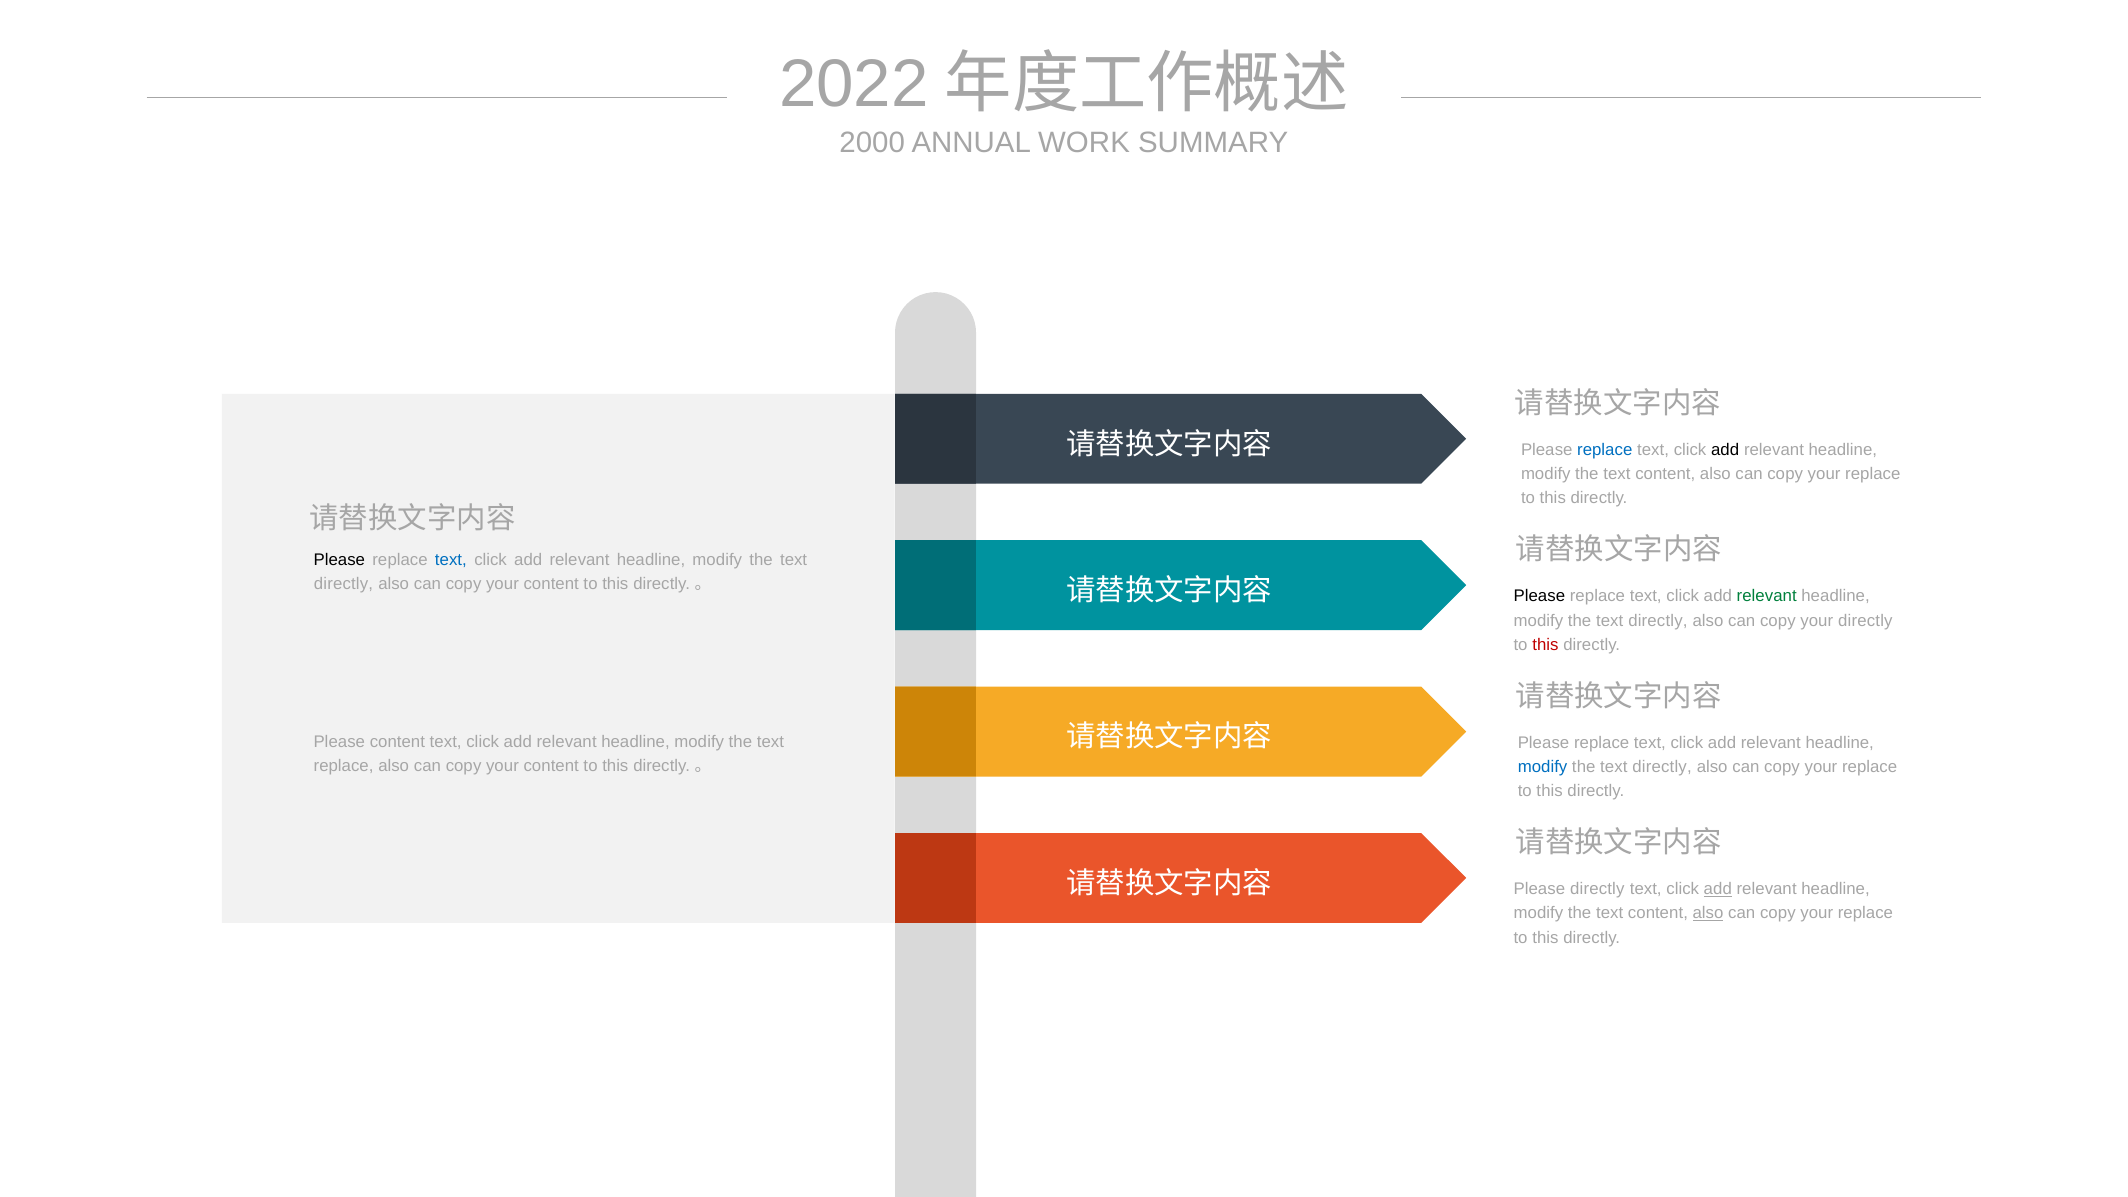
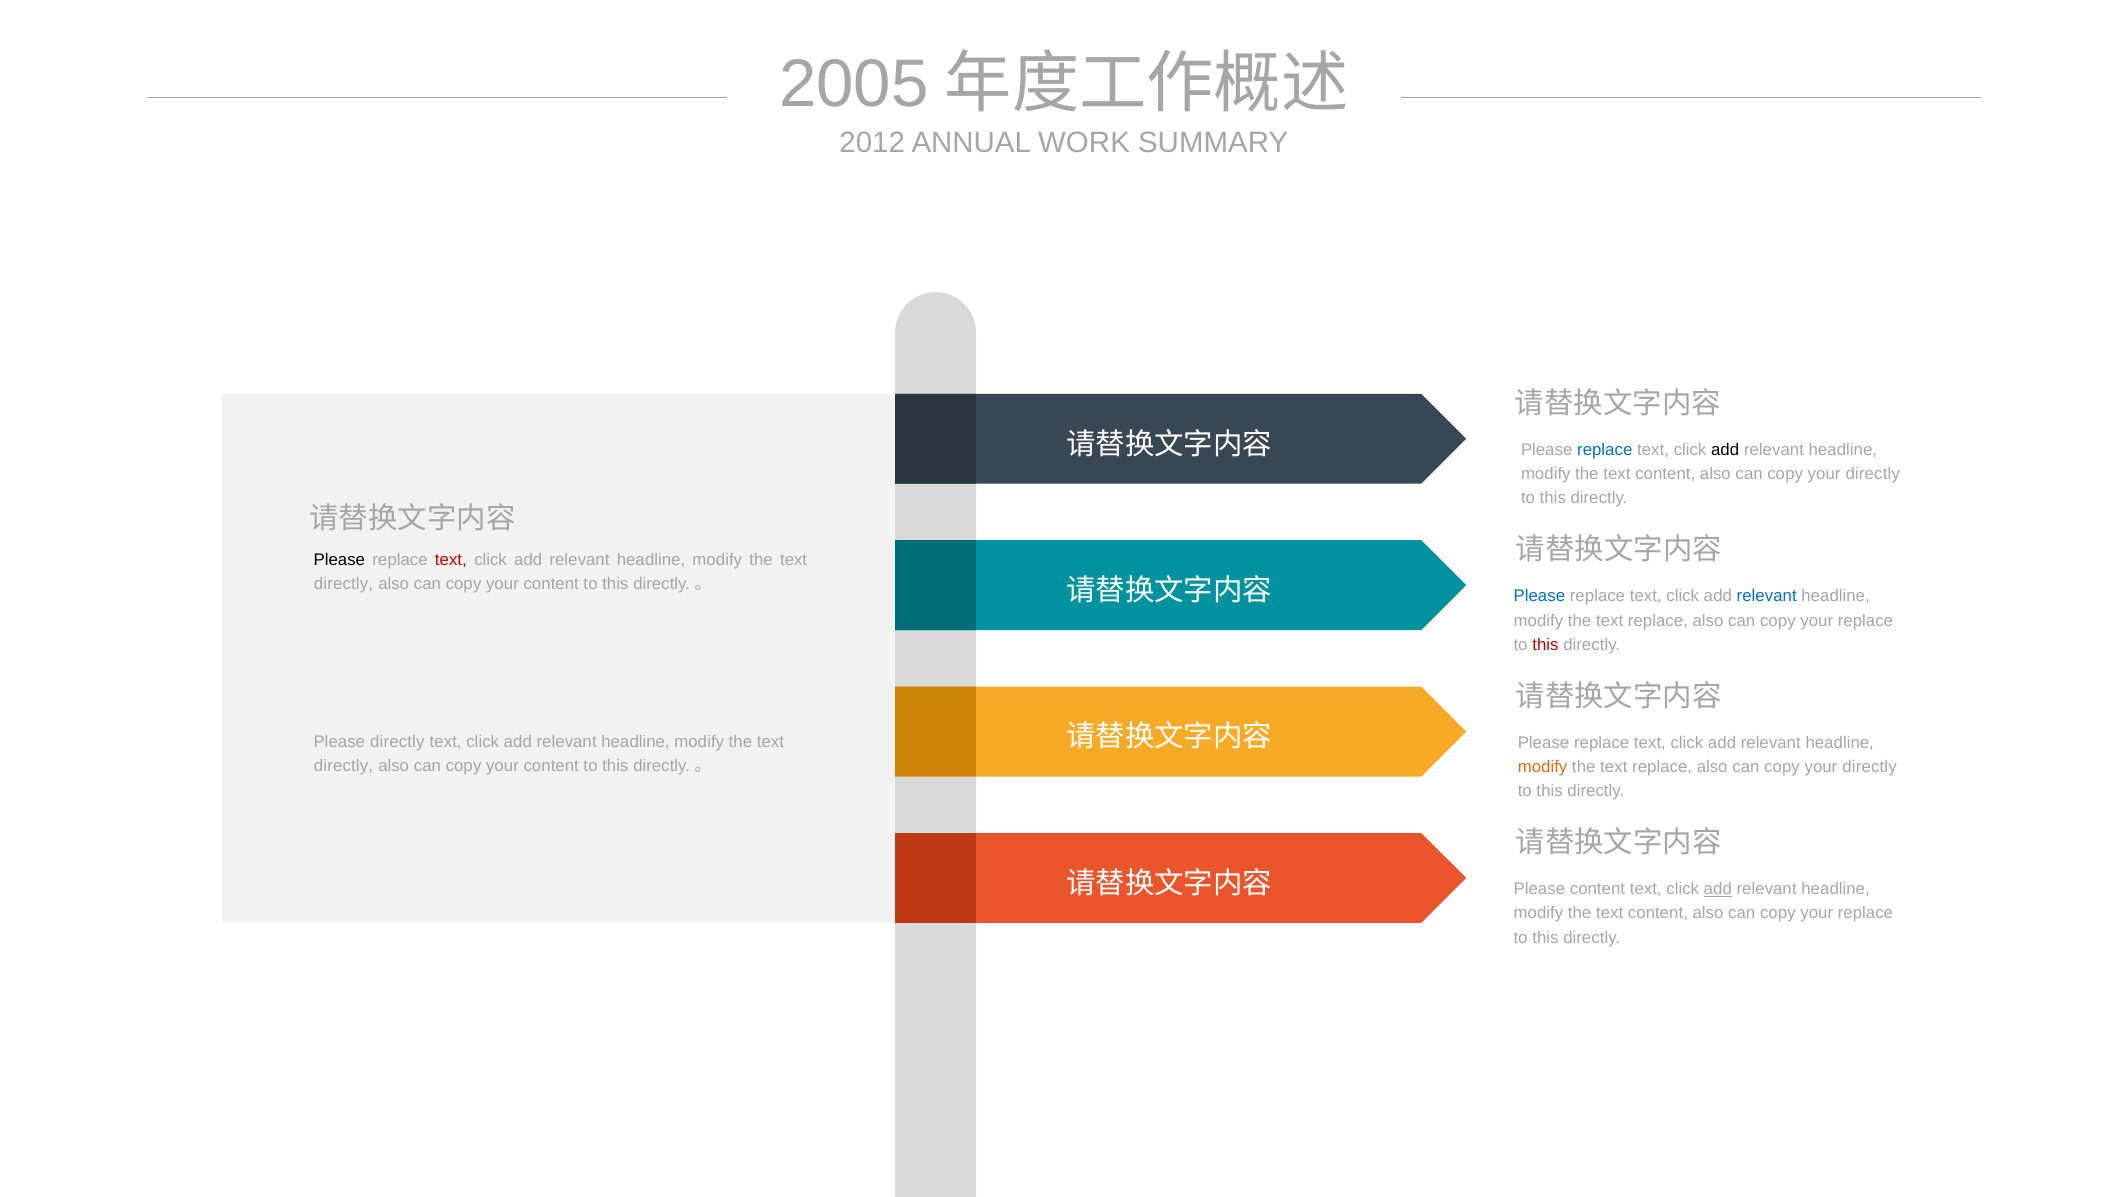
2022: 2022 -> 2005 (854, 84)
2000: 2000 -> 2012 (872, 143)
replace: replace -> directly (1873, 474)
text colour: blue -> red (451, 560)
Please colour: black -> blue (1539, 596)
relevant colour: green -> blue (1767, 596)
directly: directly -> replace (1658, 621)
directly: directly -> replace (1865, 621)
Please content: content -> directly (397, 742)
replace: replace -> directly (343, 766)
modify colour: blue -> orange (1543, 767)
directly: directly -> replace (1662, 767)
replace: replace -> directly (1870, 767)
Please directly: directly -> content (1597, 889)
also underline: present -> none (1708, 913)
